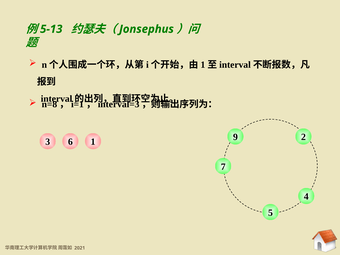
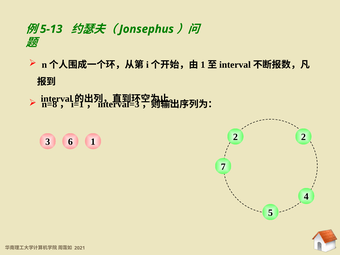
6 9: 9 -> 2 (235, 137)
